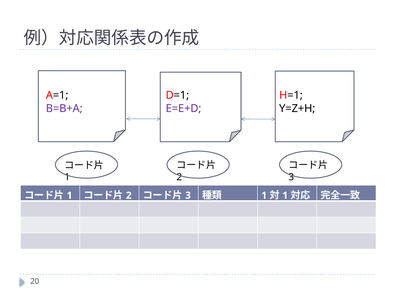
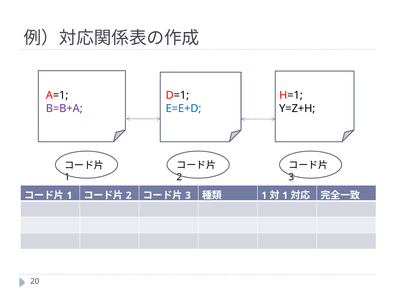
E=E+D colour: purple -> blue (184, 109)
